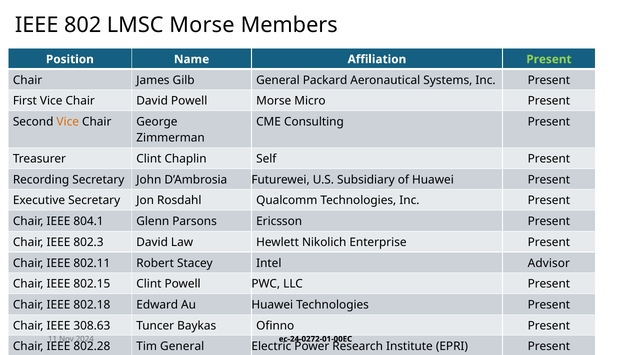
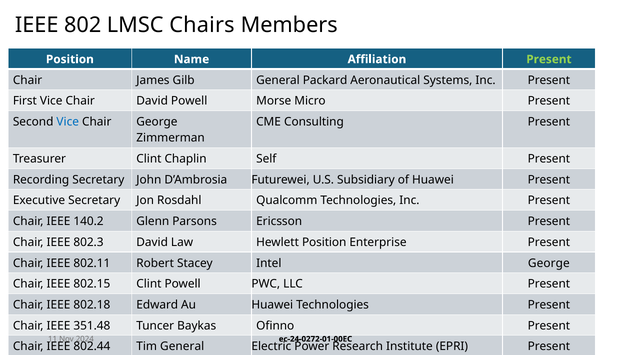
LMSC Morse: Morse -> Chairs (202, 25)
Vice colour: orange -> blue (68, 122)
804.1: 804.1 -> 140.2 (89, 221)
Hewlett Nikolich: Nikolich -> Position (324, 242)
Intel Advisor: Advisor -> George (549, 263)
308.63: 308.63 -> 351.48 (92, 326)
802.28: 802.28 -> 802.44 (92, 346)
